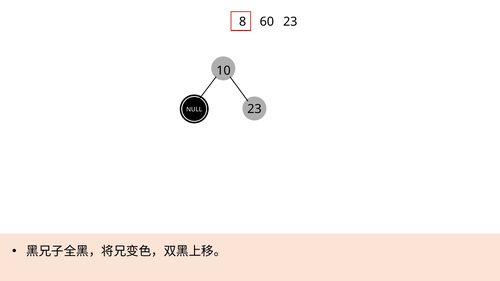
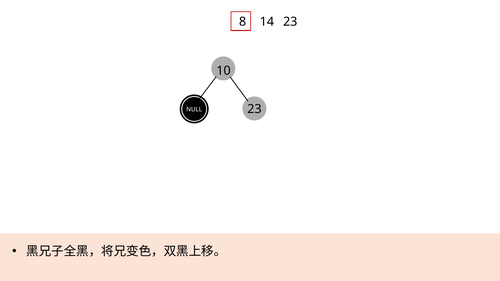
60: 60 -> 14 (267, 22)
